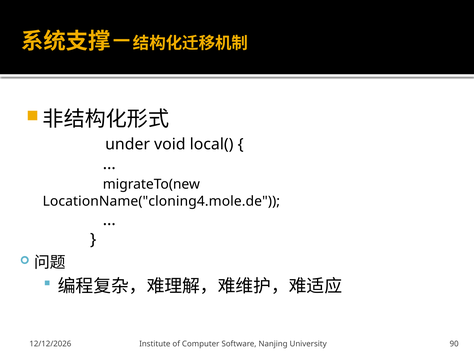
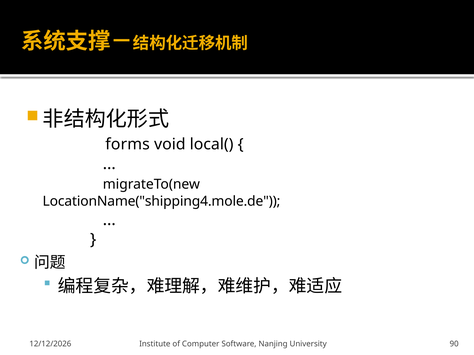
under: under -> forms (128, 144)
LocationName("cloning4.mole.de: LocationName("cloning4.mole.de -> LocationName("shipping4.mole.de (161, 202)
